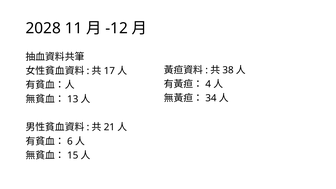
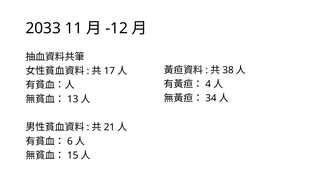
2028: 2028 -> 2033 (43, 28)
